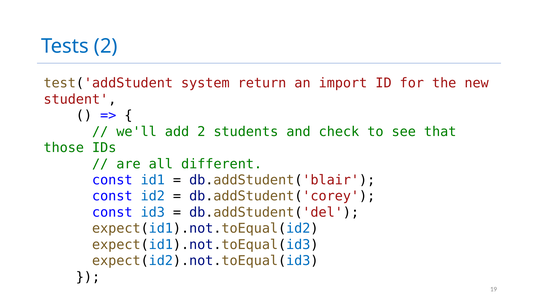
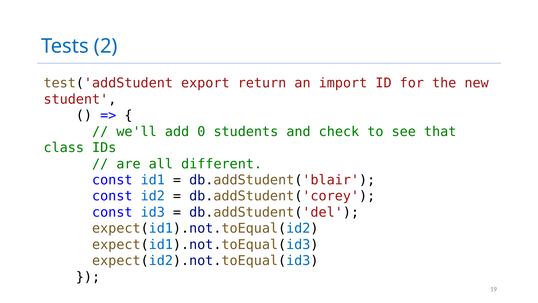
system: system -> export (205, 83)
add 2: 2 -> 0 (201, 131)
those: those -> class (64, 148)
